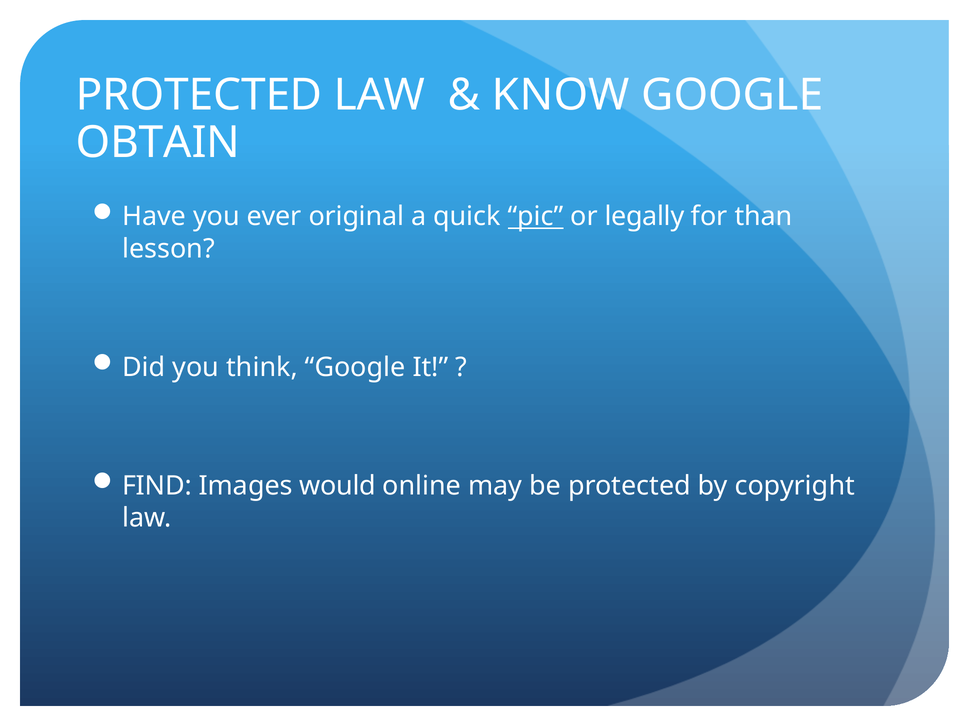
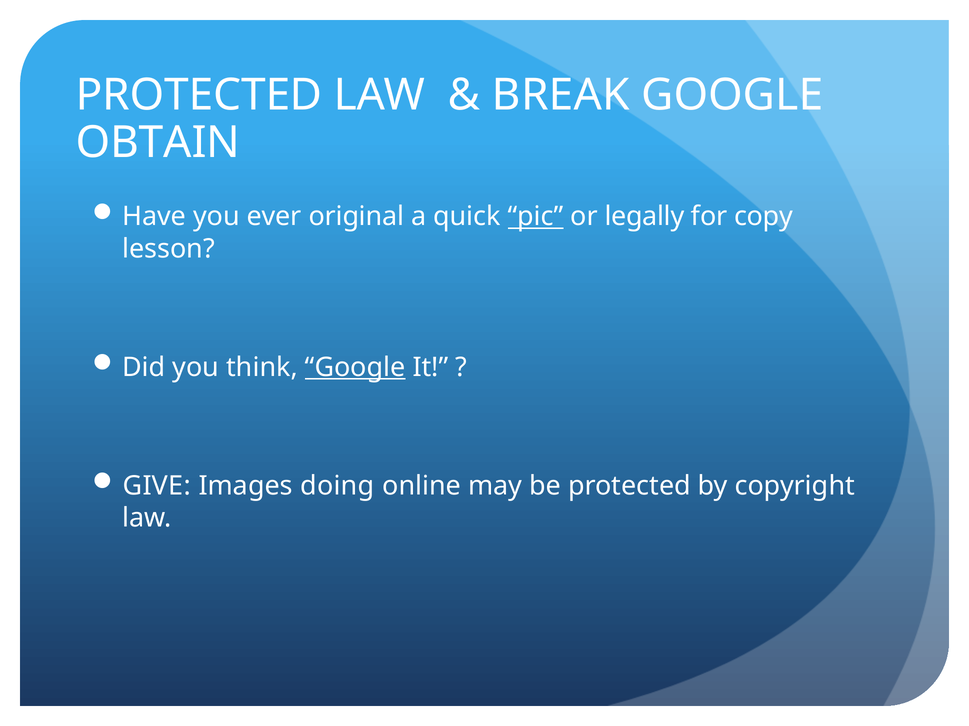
KNOW: KNOW -> BREAK (561, 95)
than: than -> copy (764, 217)
Google underline: none -> present (355, 368)
FIND: FIND -> GIVE (157, 486)
would: would -> doing (337, 486)
